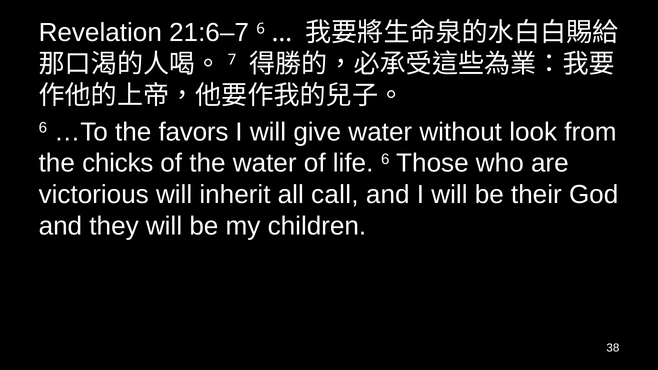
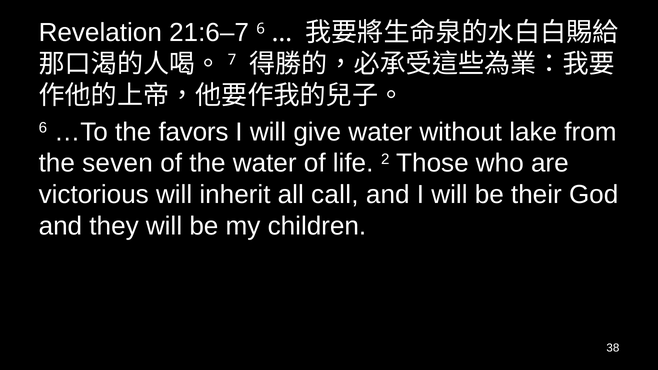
look: look -> lake (533, 132)
chicks: chicks -> seven (118, 163)
life 6: 6 -> 2 (385, 159)
